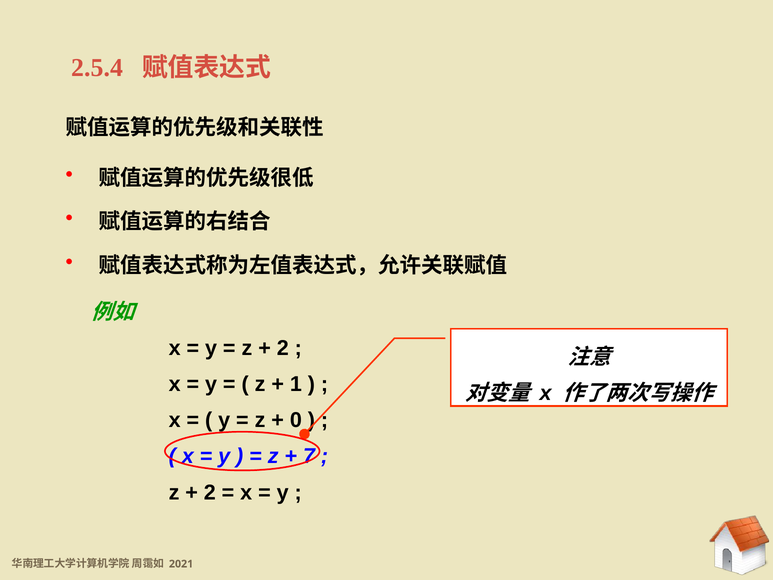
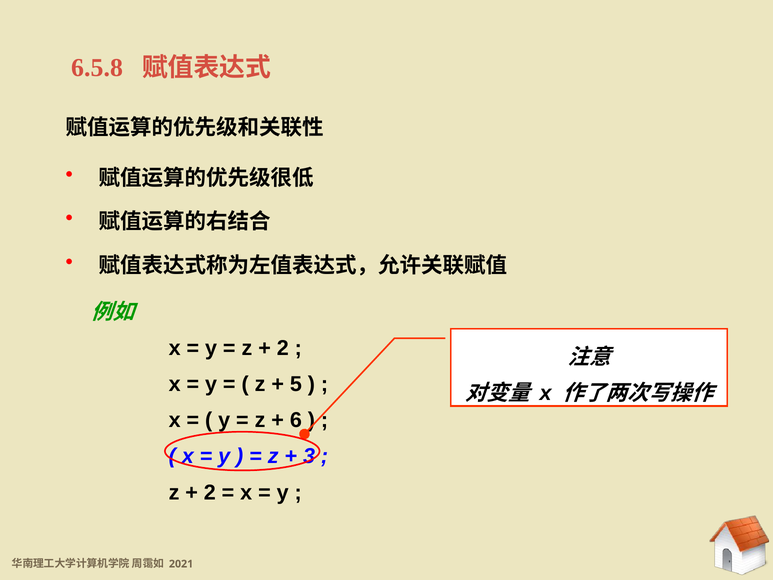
2.5.4: 2.5.4 -> 6.5.8 (97, 68)
1: 1 -> 5 (296, 384)
0: 0 -> 6 (296, 420)
7: 7 -> 3 (309, 456)
